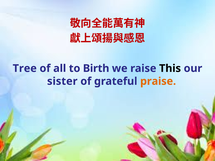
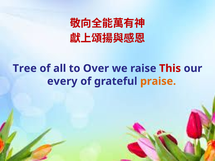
Birth: Birth -> Over (96, 68)
This colour: black -> red (170, 68)
sister: sister -> every (62, 81)
